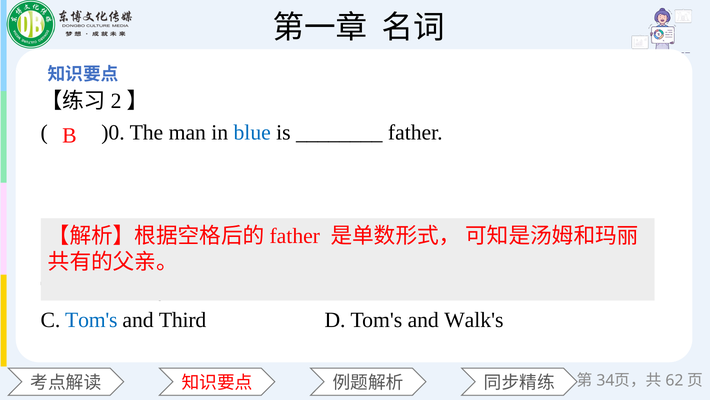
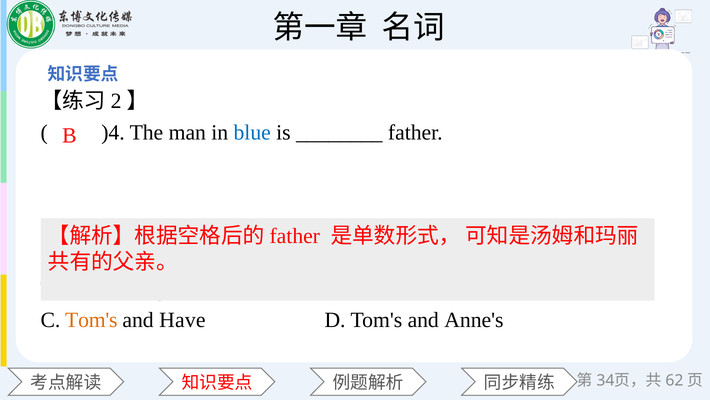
)0: )0 -> )4 (113, 132)
Tom's colour: blue -> orange (91, 320)
Third: Third -> Have (182, 320)
Walk's: Walk's -> Anne's (474, 320)
